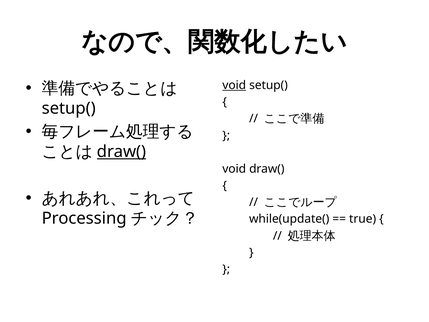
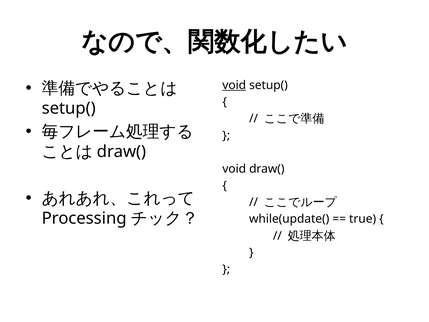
draw( underline: present -> none (122, 152)
